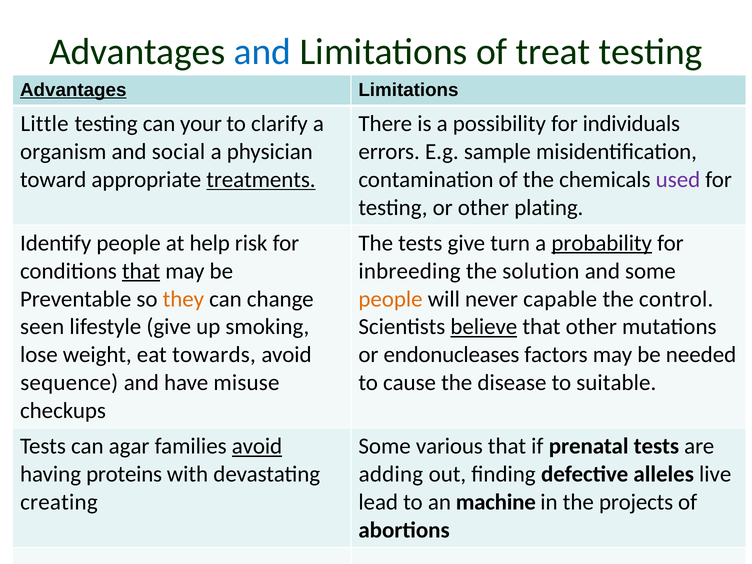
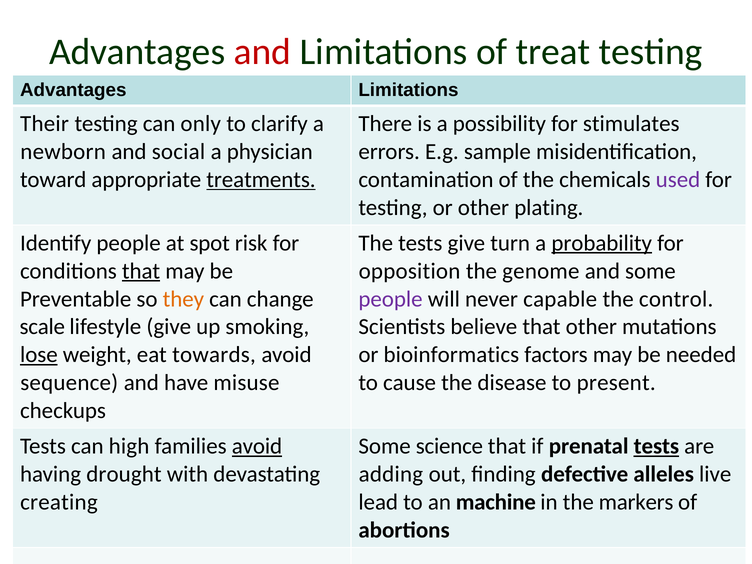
and colour: blue -> red (262, 52)
Advantages underline: present -> none (73, 90)
Little: Little -> Their (45, 124)
your: your -> only (201, 124)
individuals: individuals -> stimulates (631, 124)
organism: organism -> newborn (63, 152)
help: help -> spot (210, 243)
inbreeding: inbreeding -> opposition (410, 271)
solution: solution -> genome (541, 271)
people colour: orange -> purple (391, 299)
seen: seen -> scale (42, 327)
believe underline: present -> none (484, 327)
lose underline: none -> present (39, 355)
endonucleases: endonucleases -> bioinformatics (451, 355)
suitable: suitable -> present (616, 383)
agar: agar -> high (129, 446)
various: various -> science (449, 446)
tests underline: none -> present (656, 446)
proteins: proteins -> drought (124, 474)
projects: projects -> markers (636, 502)
